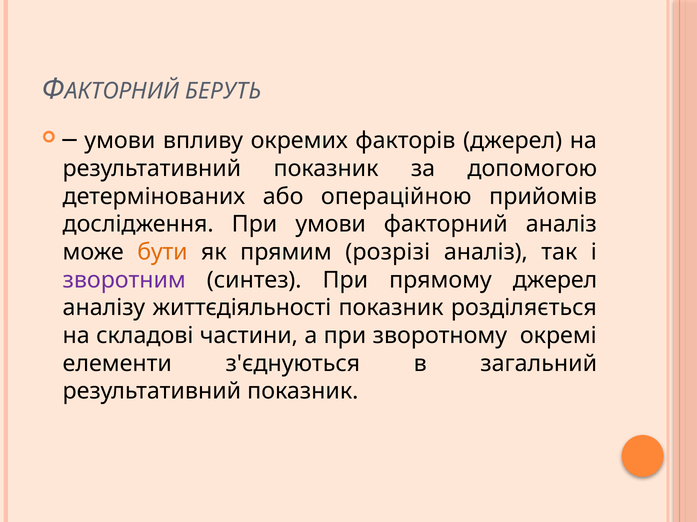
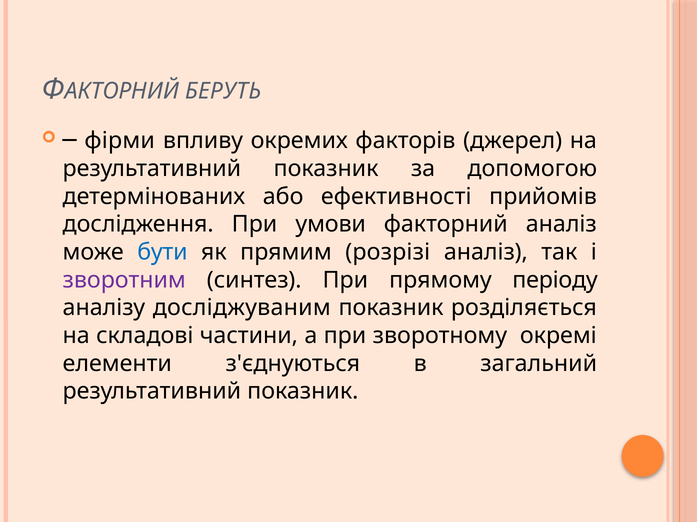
умови: умови -> фірми (120, 141)
операційною: операційною -> ефективності (396, 197)
бути colour: orange -> blue (162, 252)
прямому джерел: джерел -> періоду (555, 280)
життєдіяльності: життєдіяльності -> досліджуваним (242, 308)
